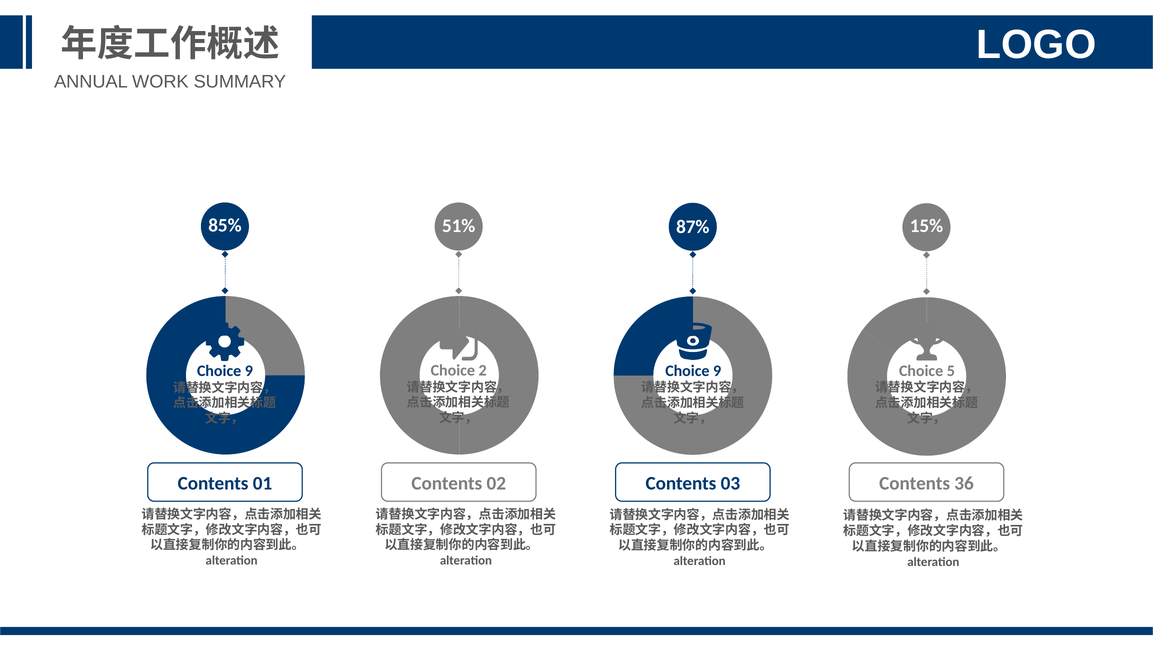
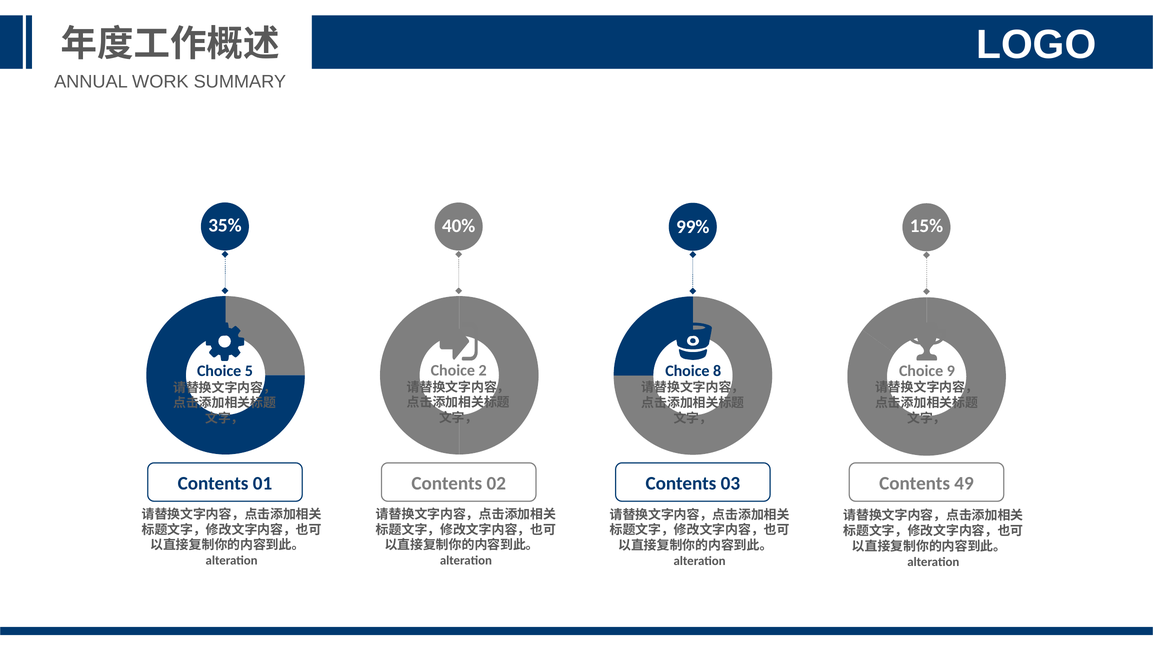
85%: 85% -> 35% (225, 226)
51%: 51% -> 40% (459, 226)
87%: 87% -> 99% (693, 227)
9: 9 -> 8 (717, 371)
5: 5 -> 9 (951, 371)
9: 9 -> 5 (249, 371)
36: 36 -> 49 (964, 484)
